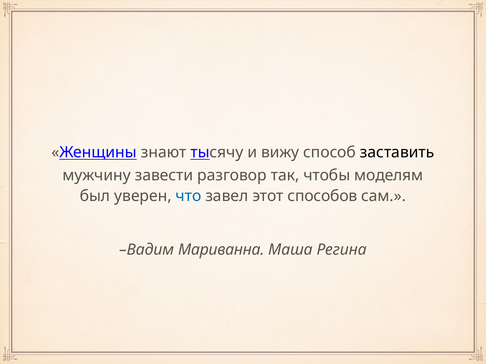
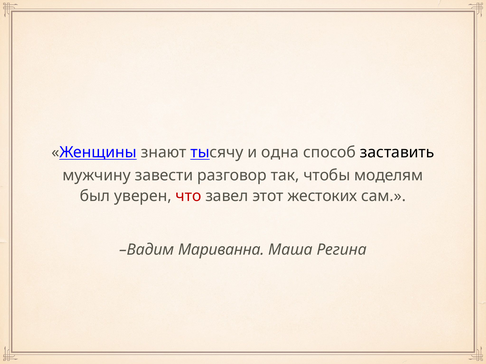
вижу: вижу -> одна (280, 152)
что colour: blue -> red (189, 196)
способов: способов -> жестоких (322, 196)
